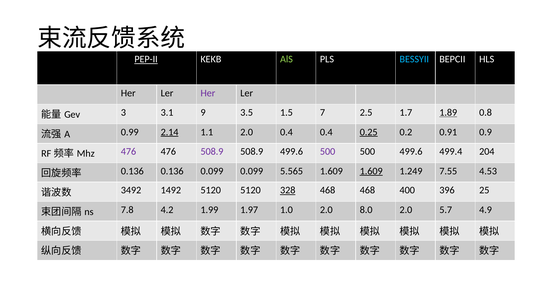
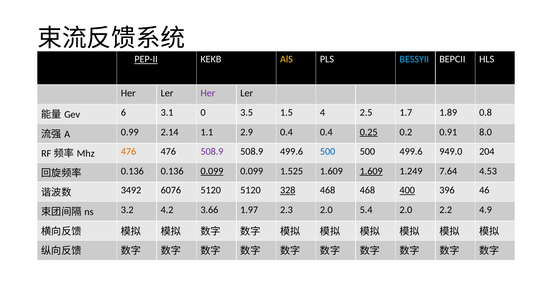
AlS colour: light green -> yellow (286, 59)
3: 3 -> 6 (123, 113)
9: 9 -> 0 (203, 113)
7: 7 -> 4 (322, 113)
1.89 underline: present -> none (448, 113)
2.14 underline: present -> none (170, 132)
1.1 2.0: 2.0 -> 2.9 (247, 132)
0.9: 0.9 -> 8.0 (486, 132)
476 colour: purple -> orange (129, 152)
500 colour: purple -> blue (328, 152)
499.4: 499.4 -> 949.0 (451, 152)
0.099 underline: none -> present (212, 171)
5.565: 5.565 -> 1.525 (292, 171)
7.55: 7.55 -> 7.64 (448, 171)
1492: 1492 -> 6076 (171, 190)
400 underline: none -> present (407, 190)
25: 25 -> 46 (484, 190)
7.8: 7.8 -> 3.2 (127, 210)
1.99: 1.99 -> 3.66 (209, 210)
1.0: 1.0 -> 2.3 (286, 210)
8.0: 8.0 -> 5.4 (366, 210)
5.7: 5.7 -> 2.2 (446, 210)
